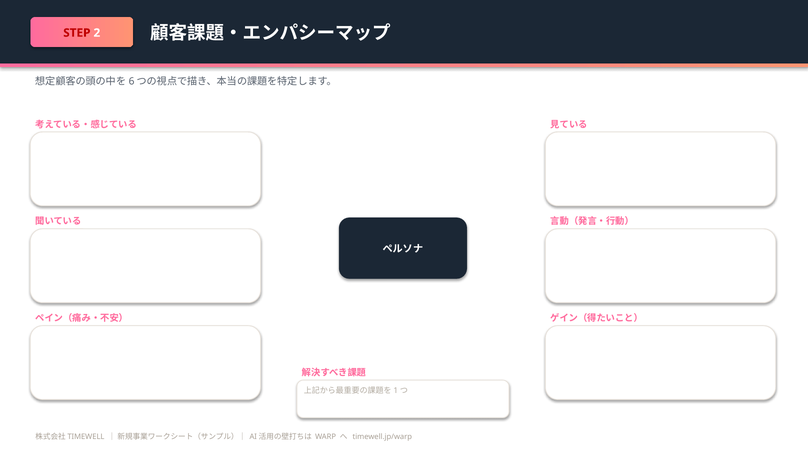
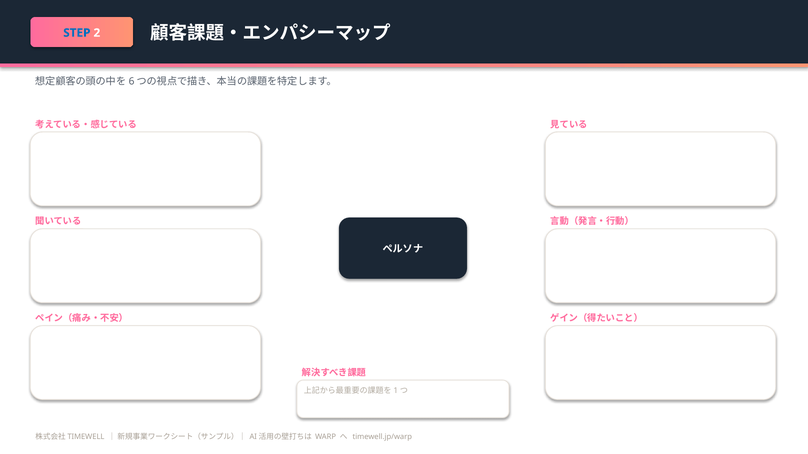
STEP colour: red -> blue (77, 33)
